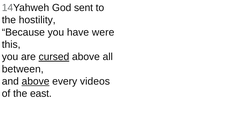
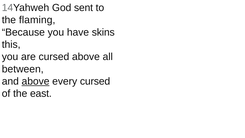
hostility: hostility -> flaming (37, 20)
were: were -> skins (103, 32)
cursed underline: present -> none (54, 57)
every videos: videos -> cursed (95, 81)
